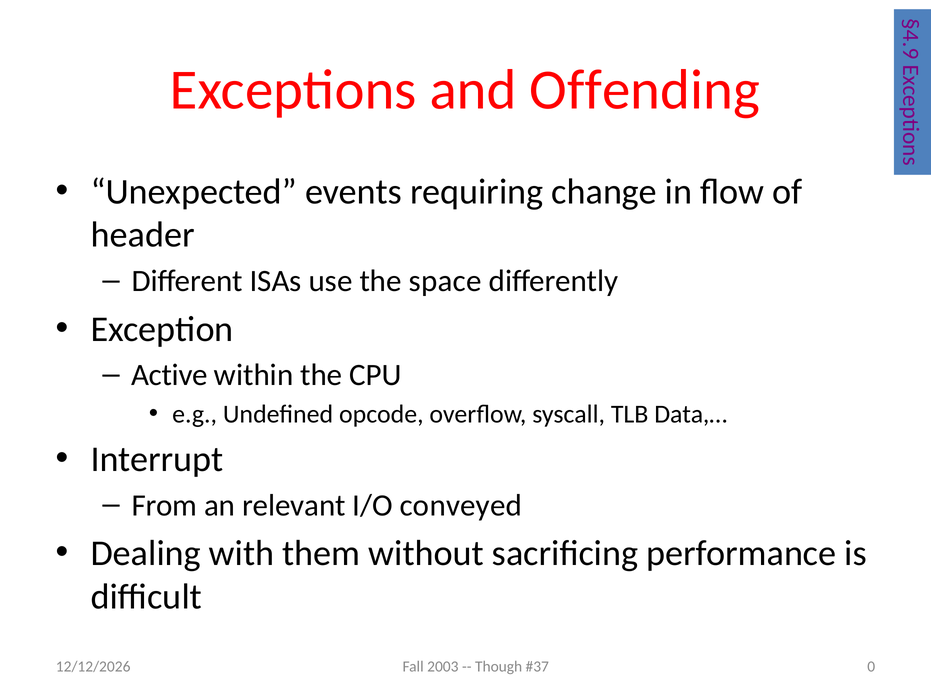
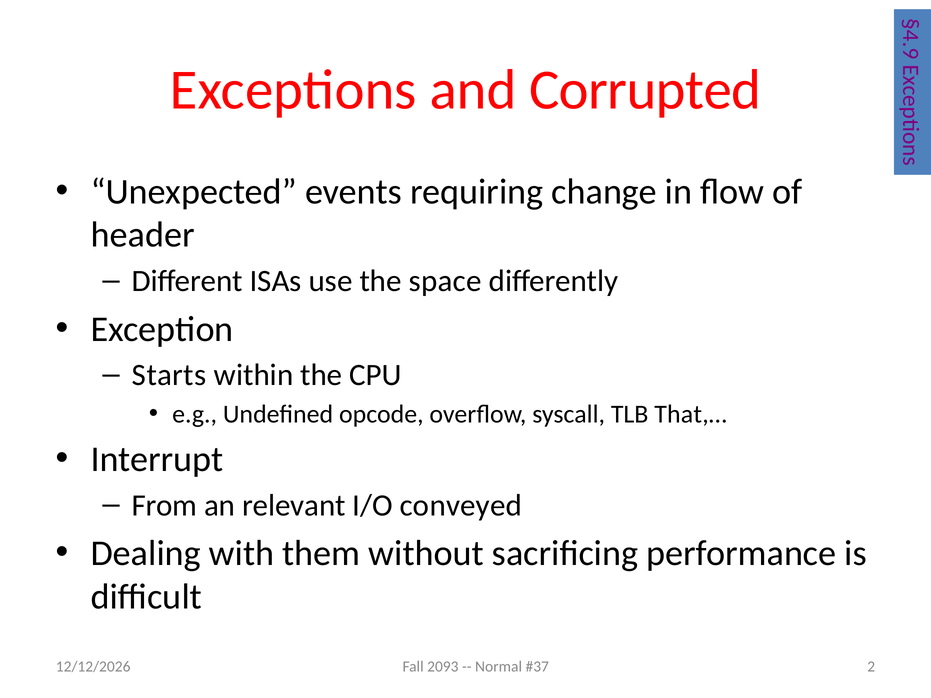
Offending: Offending -> Corrupted (645, 90)
Active: Active -> Starts (169, 375)
Data,…: Data,… -> That,… (691, 414)
0: 0 -> 2 (871, 667)
2003: 2003 -> 2093 (443, 667)
Though: Though -> Normal (499, 667)
